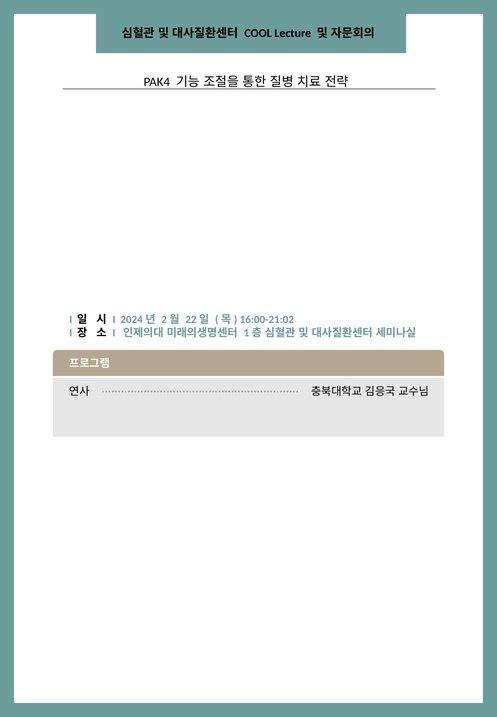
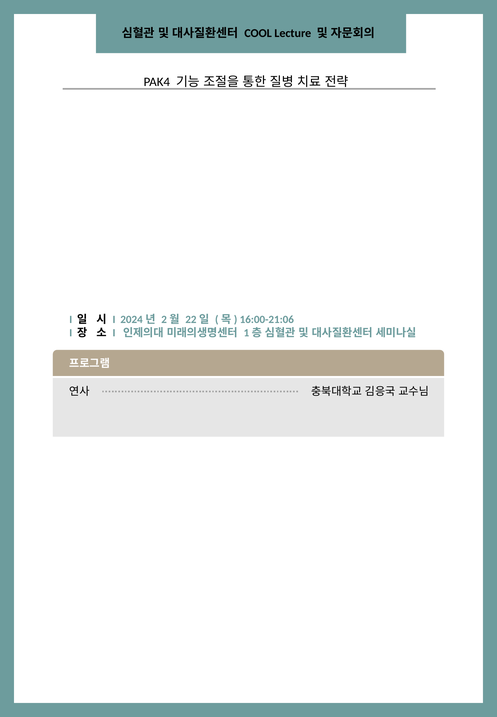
16:00-21:02: 16:00-21:02 -> 16:00-21:06 (267, 320)
